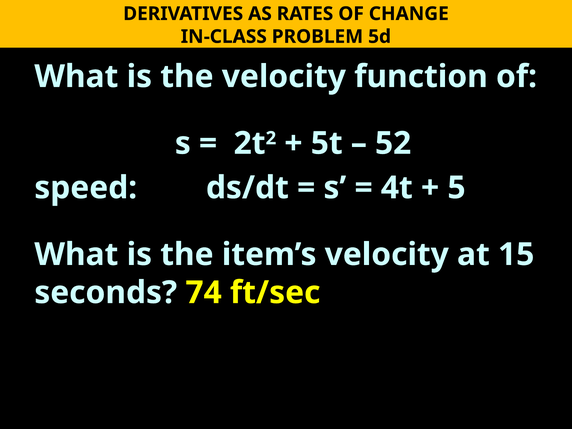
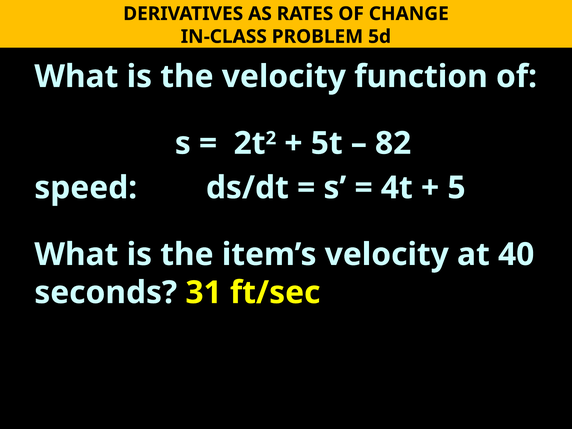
52: 52 -> 82 (393, 143)
15: 15 -> 40 (516, 255)
74: 74 -> 31 (204, 293)
